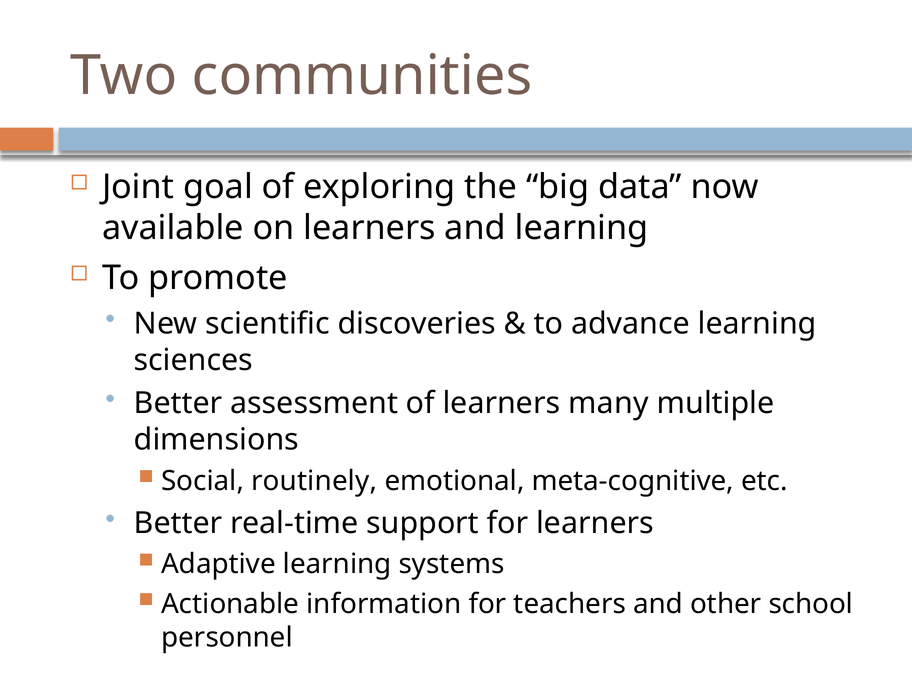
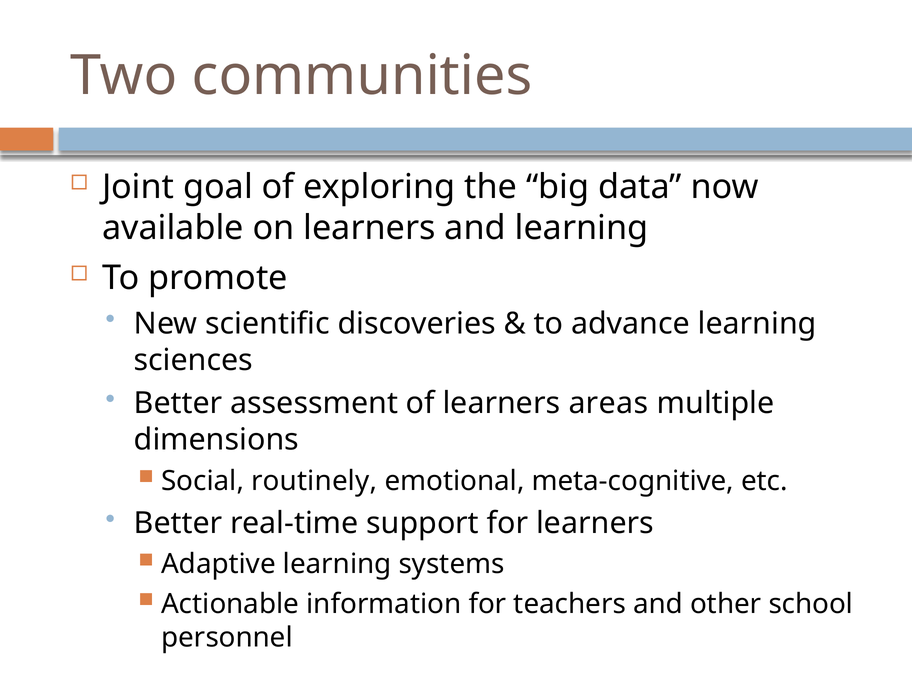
many: many -> areas (608, 403)
